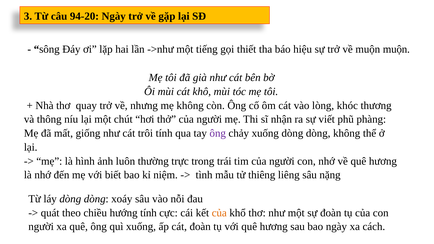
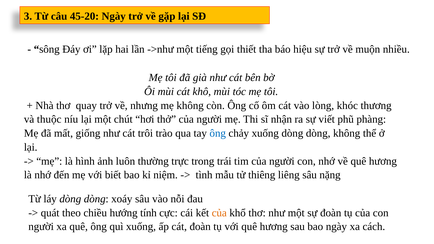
94-20: 94-20 -> 45-20 (84, 16)
muộn muộn: muộn -> nhiều (396, 49)
thông: thông -> thuộc (49, 119)
trôi tính: tính -> trào (164, 133)
ông colour: purple -> blue (218, 133)
